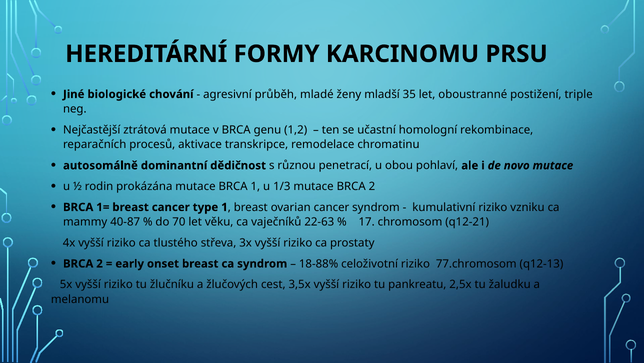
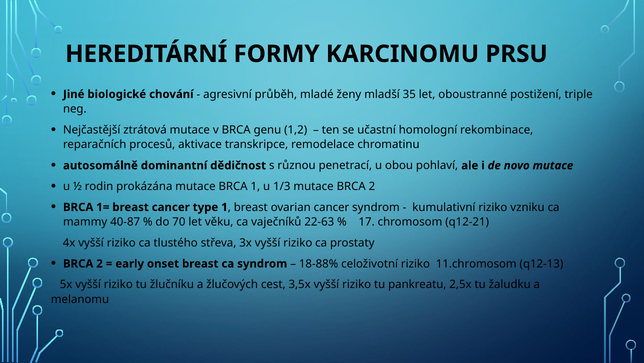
77.chromosom: 77.chromosom -> 11.chromosom (476, 263)
